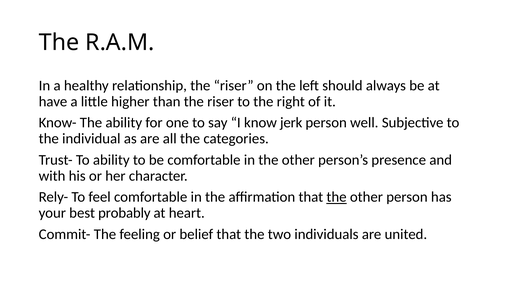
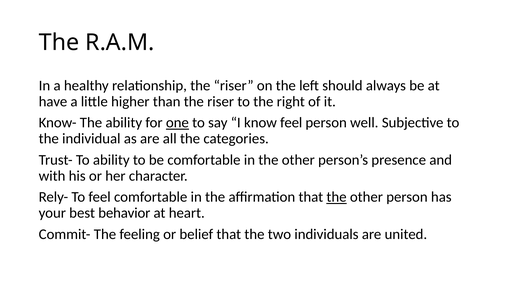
one underline: none -> present (177, 123)
know jerk: jerk -> feel (291, 123)
probably: probably -> behavior (124, 214)
